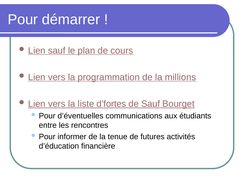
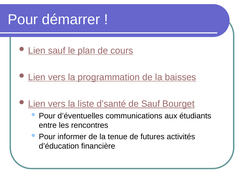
millions: millions -> baisses (181, 77)
d’fortes: d’fortes -> d’santé (111, 104)
